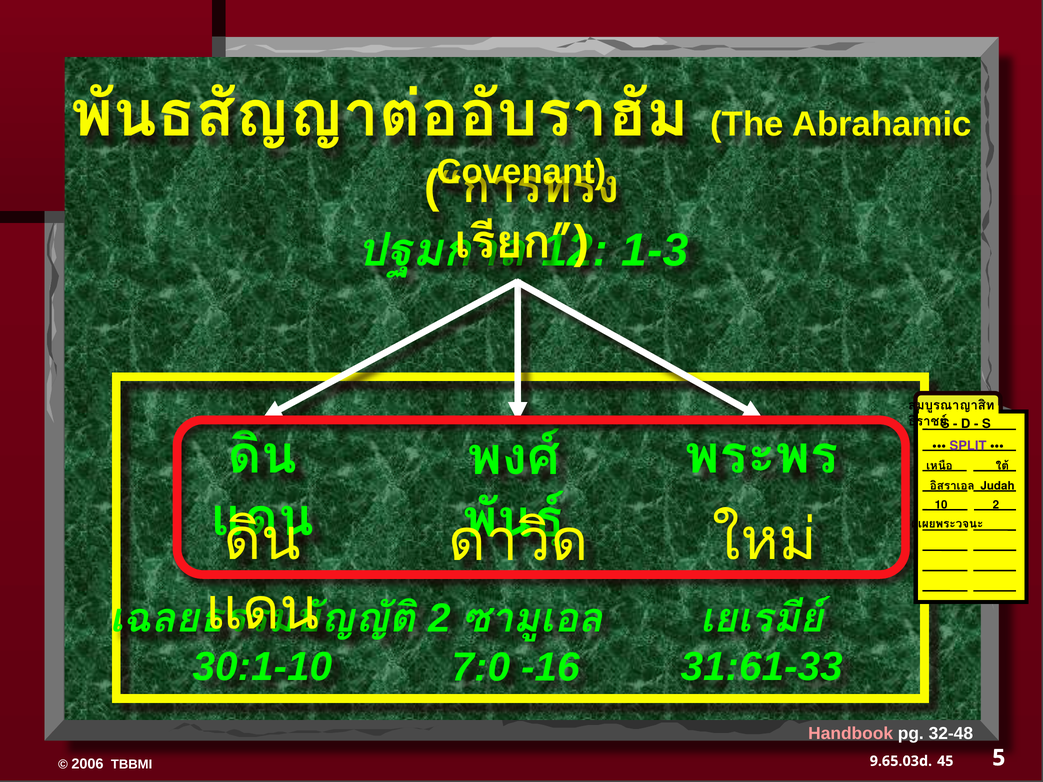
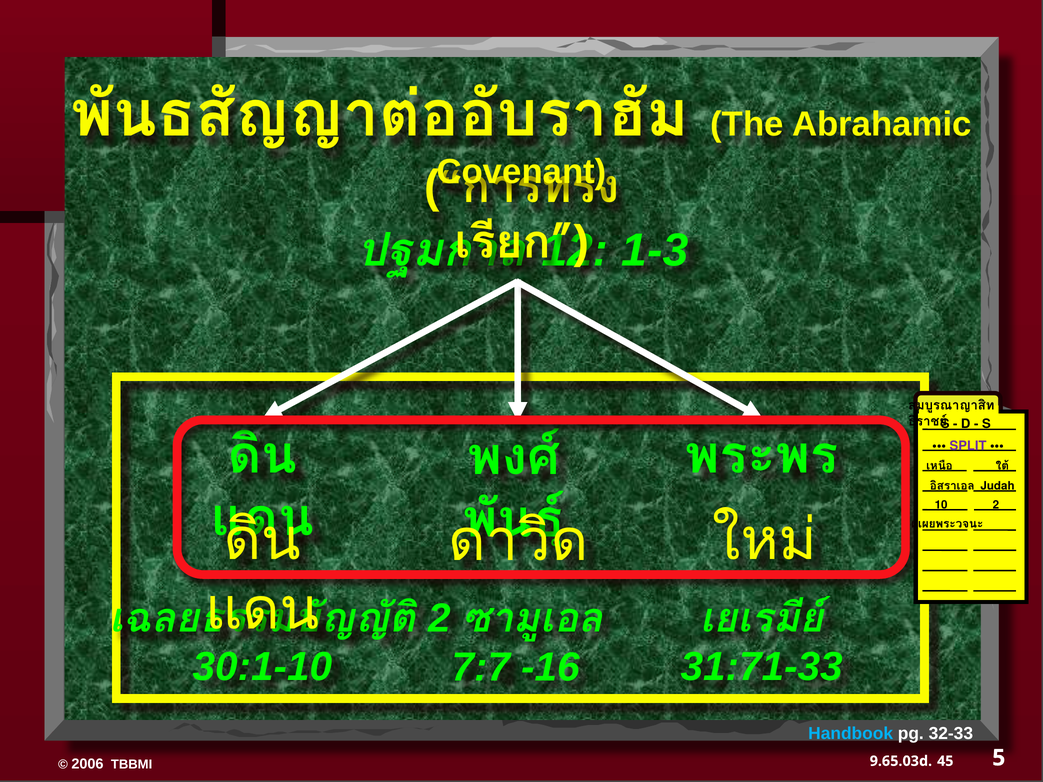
31:61-33: 31:61-33 -> 31:71-33 (762, 667)
7:0: 7:0 -> 7:7 (481, 667)
Handbook colour: pink -> light blue (851, 734)
32-48: 32-48 -> 32-33 (951, 734)
